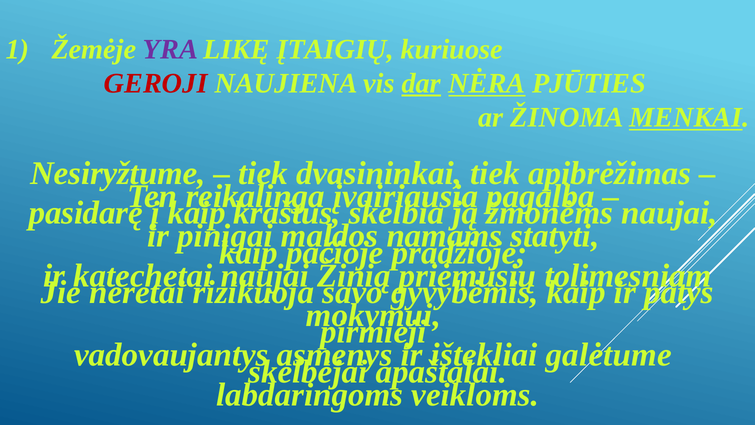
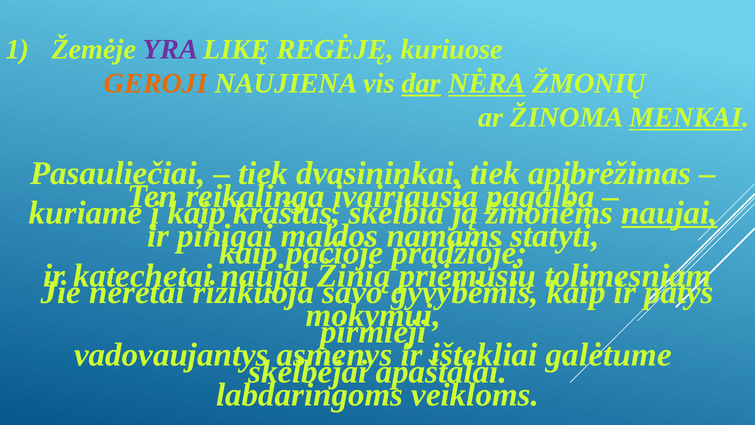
ĮTAIGIŲ: ĮTAIGIŲ -> REGĖJĘ (335, 49)
GEROJI colour: red -> orange (156, 83)
PJŪTIES: PJŪTIES -> ŽMONIŲ (589, 83)
Nesiryžtume: Nesiryžtume -> Pasauliečiai (118, 173)
pasidarę: pasidarę -> kuriame (86, 213)
naujai underline: none -> present (669, 213)
